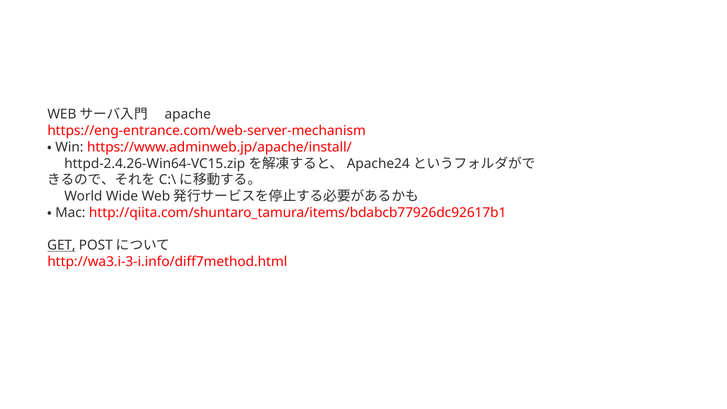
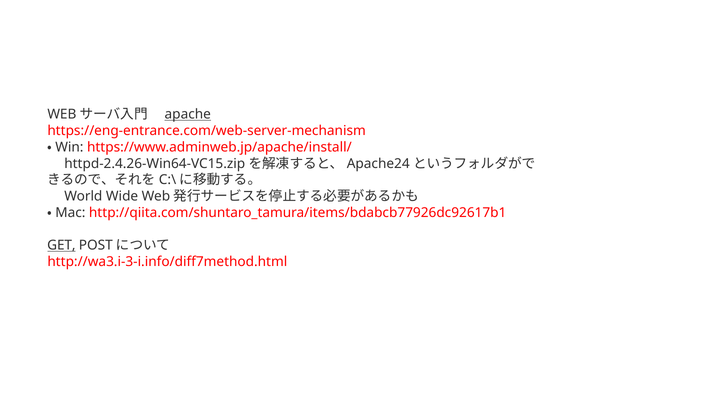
apache underline: none -> present (188, 114)
